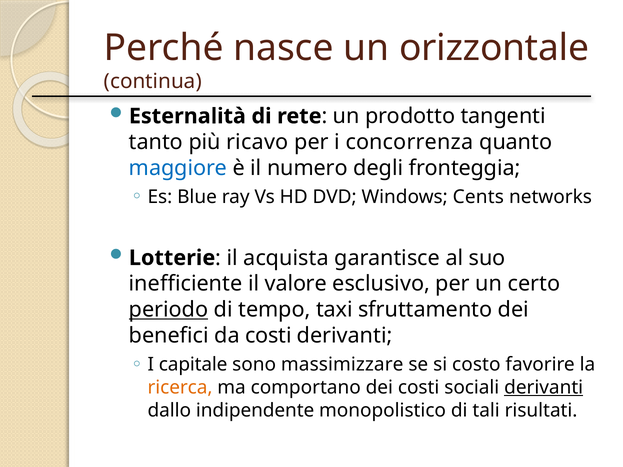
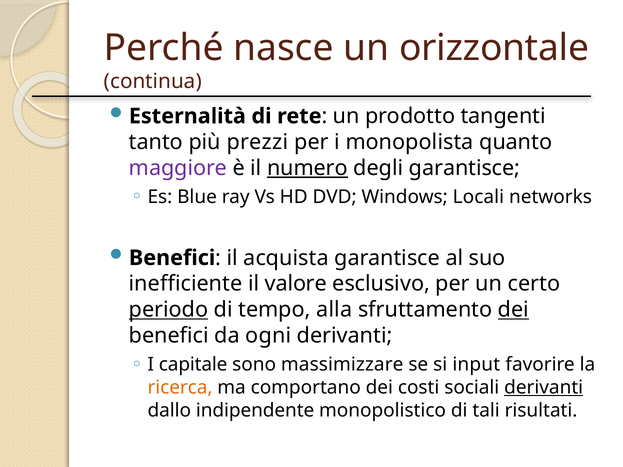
ricavo: ricavo -> prezzi (257, 142)
concorrenza: concorrenza -> monopolista (410, 142)
maggiore colour: blue -> purple (178, 168)
numero underline: none -> present (307, 168)
degli fronteggia: fronteggia -> garantisce (465, 168)
Cents: Cents -> Locali (478, 197)
Lotterie: Lotterie -> Benefici (172, 258)
taxi: taxi -> alla (334, 310)
dei underline: none -> present (514, 310)
da costi: costi -> ogni (268, 336)
costo: costo -> input (476, 365)
